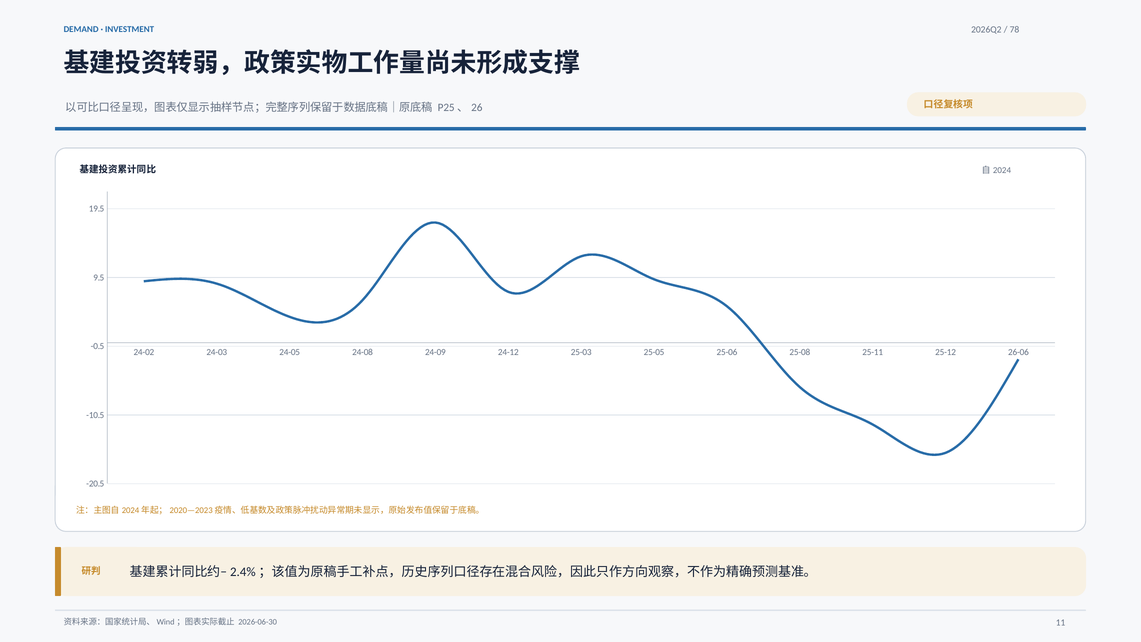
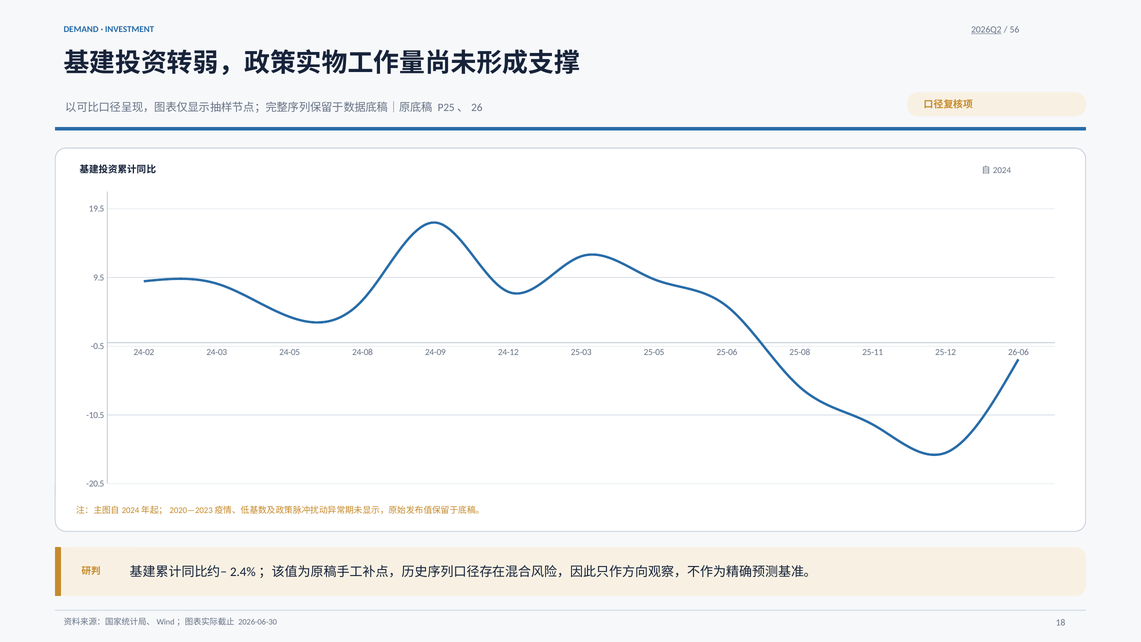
2026Q2 underline: none -> present (986, 30)
78: 78 -> 56 (1014, 30)
11: 11 -> 18 (1061, 622)
